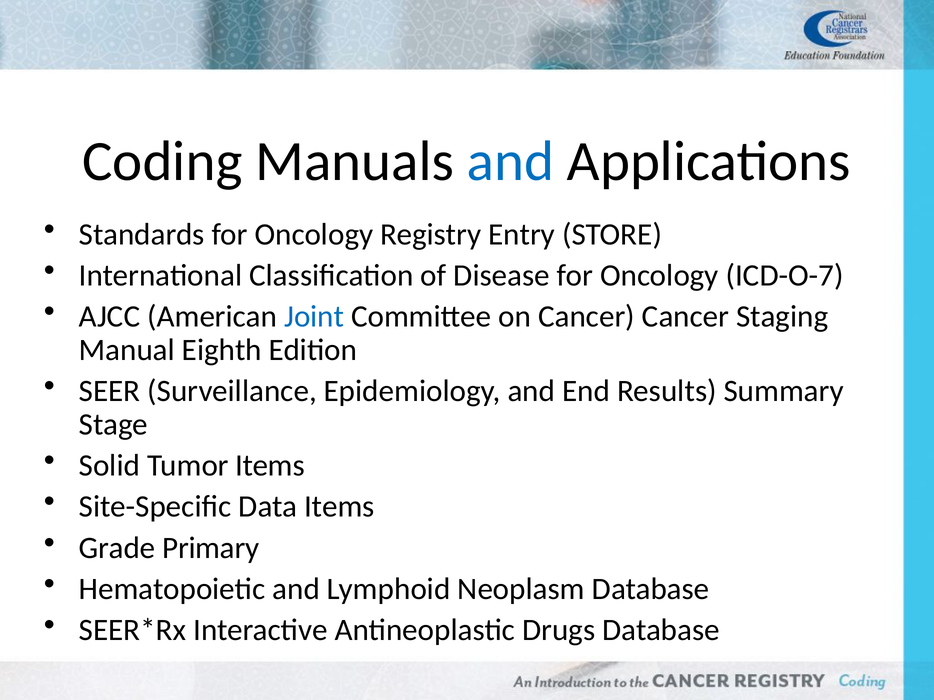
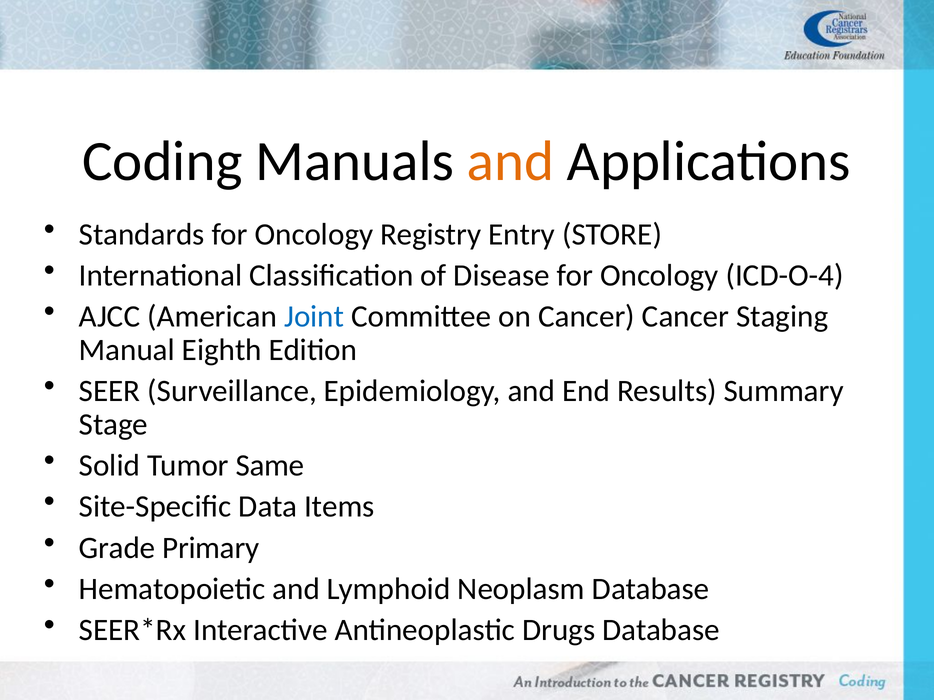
and colour: blue -> orange (510, 161)
ICD-O-7: ICD-O-7 -> ICD-O-4 (785, 276)
Tumor Items: Items -> Same (270, 466)
